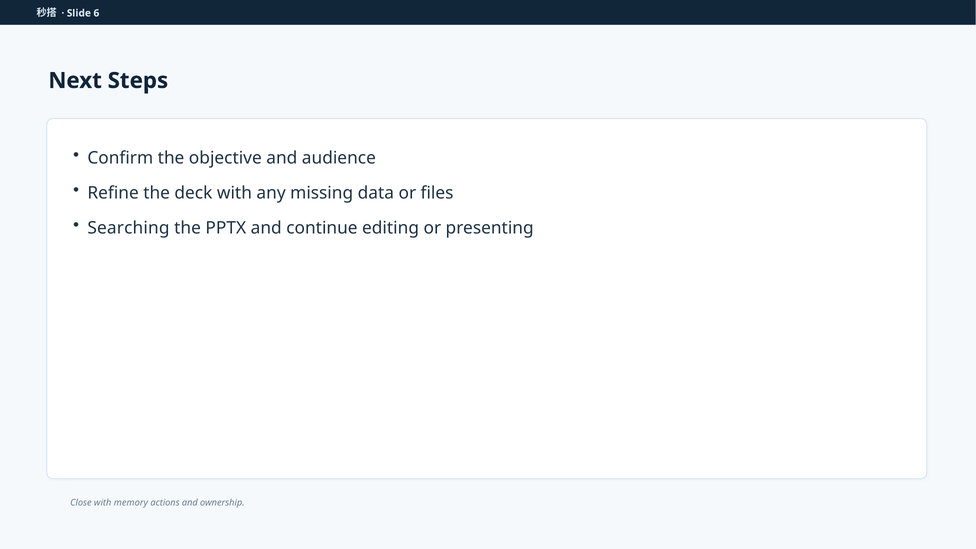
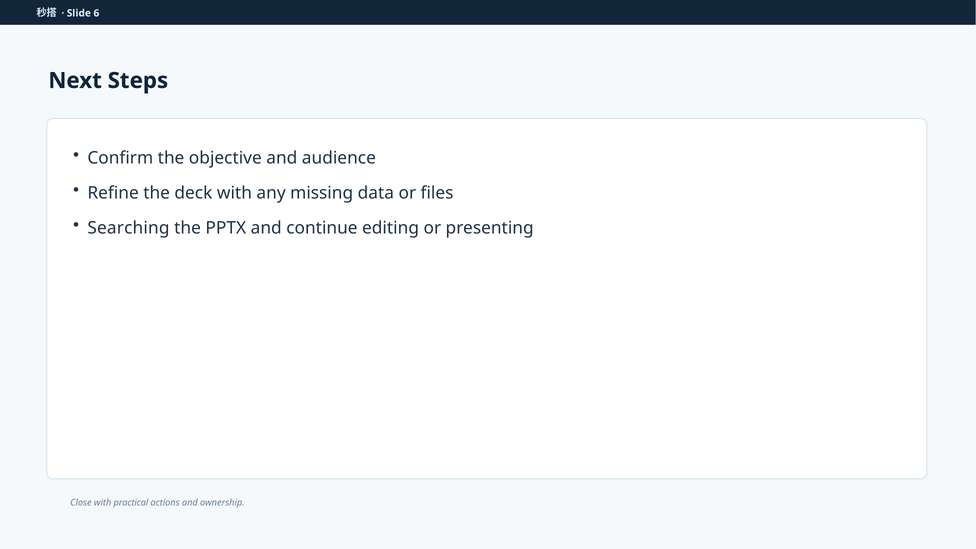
memory: memory -> practical (131, 503)
